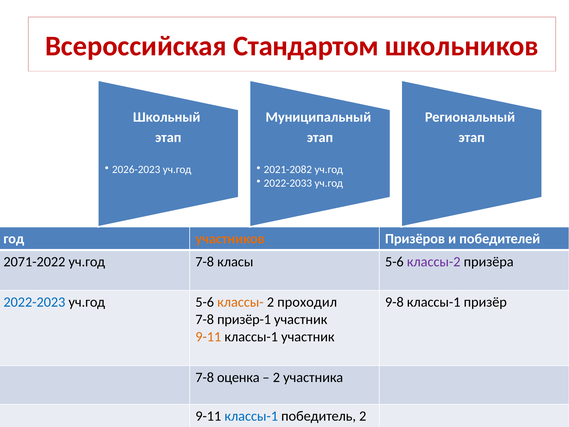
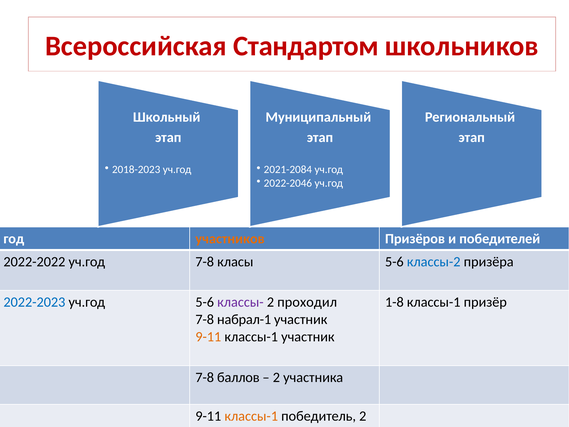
2026-2023: 2026-2023 -> 2018-2023 (136, 170)
2021-2082: 2021-2082 -> 2021-2084 (288, 170)
2022-2033: 2022-2033 -> 2022-2046 (288, 183)
2071-2022: 2071-2022 -> 2022-2022 (34, 262)
классы-2 colour: purple -> blue (434, 262)
классы- colour: orange -> purple (240, 302)
9-8: 9-8 -> 1-8 (394, 302)
призёр-1: призёр-1 -> набрал-1 (244, 319)
оценка: оценка -> баллов (238, 377)
классы-1 colour: blue -> orange (251, 416)
